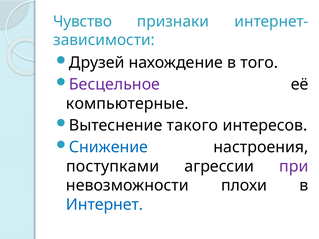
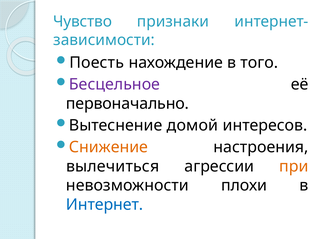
Друзей: Друзей -> Поесть (97, 63)
компьютерные: компьютерные -> первоначально (127, 104)
такого: такого -> домой (192, 126)
Снижение colour: blue -> orange (108, 147)
поступками: поступками -> вылечиться (113, 166)
при colour: purple -> orange (294, 166)
